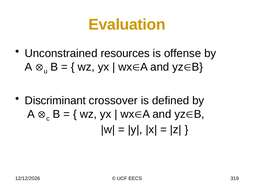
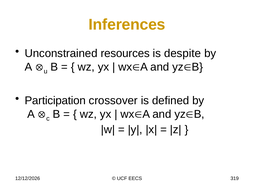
Evaluation: Evaluation -> Inferences (127, 25)
offense: offense -> despite (183, 53)
Discriminant: Discriminant -> Participation (55, 100)
